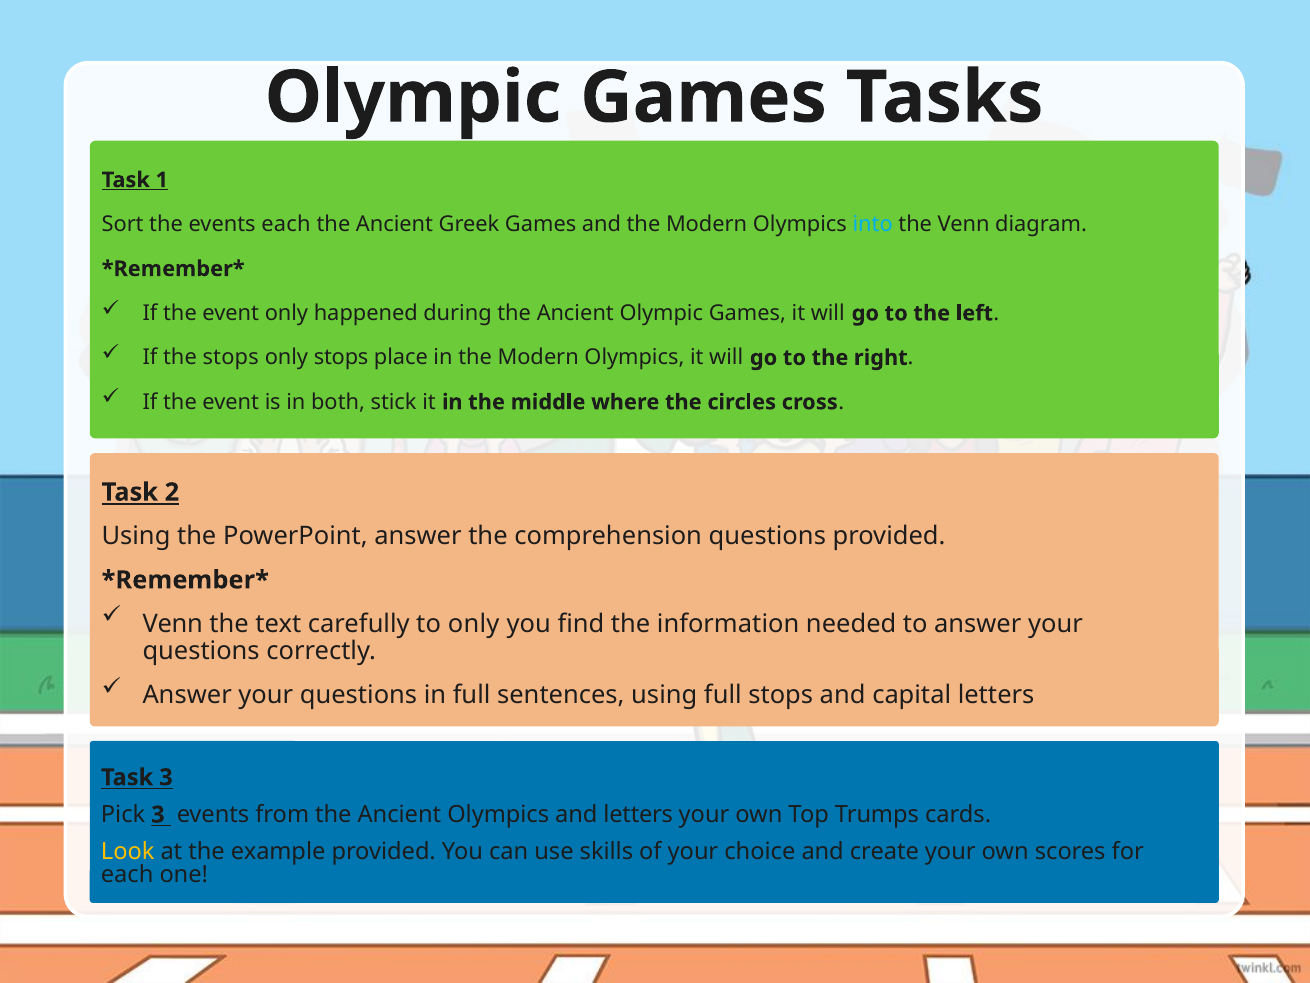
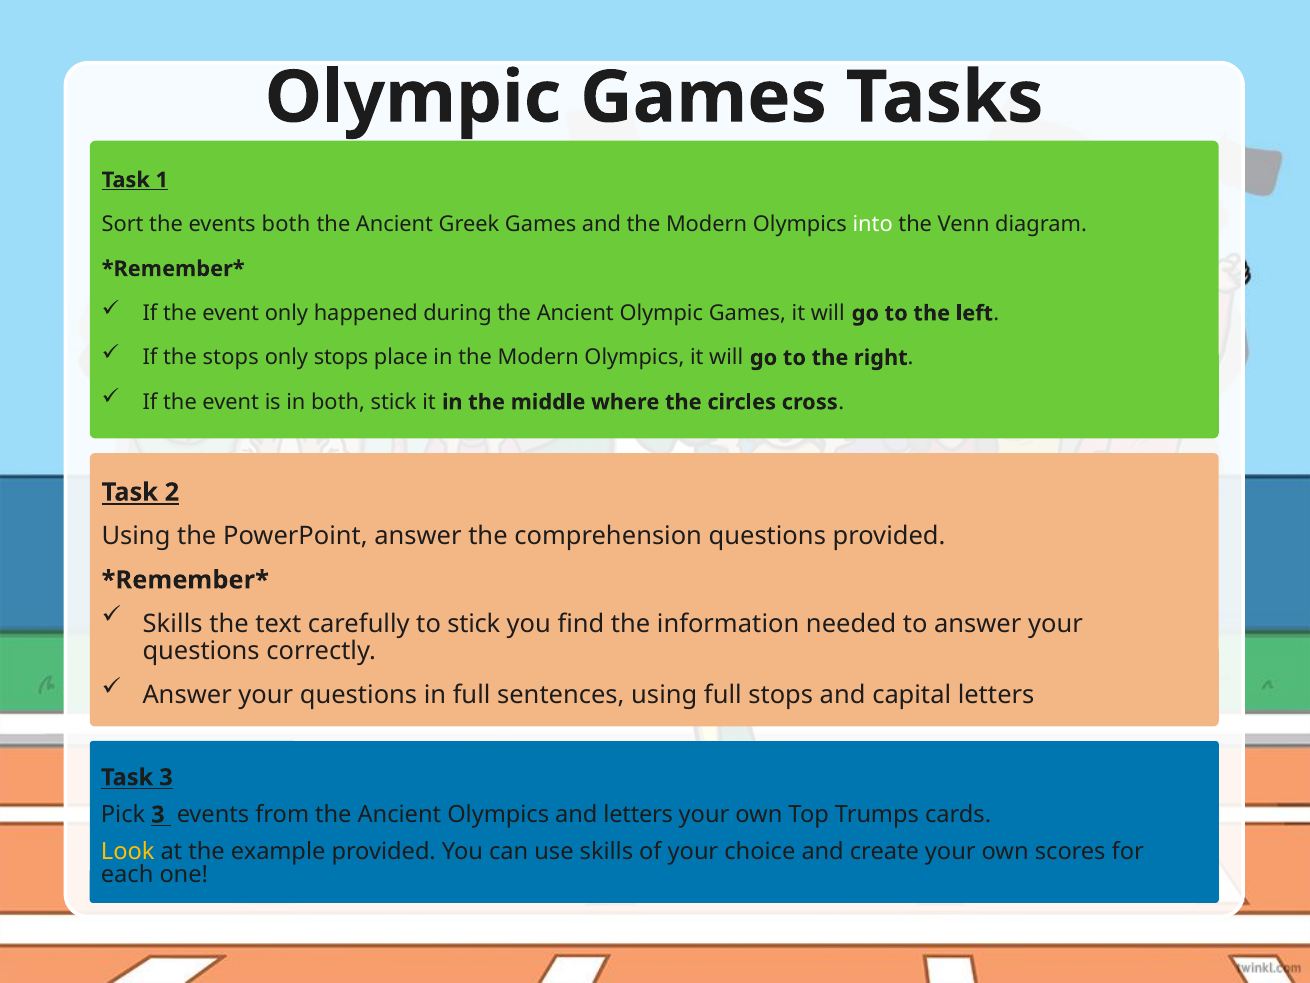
events each: each -> both (286, 224)
into colour: light blue -> white (873, 224)
Venn: Venn -> Skills (173, 624)
to only: only -> stick (474, 624)
